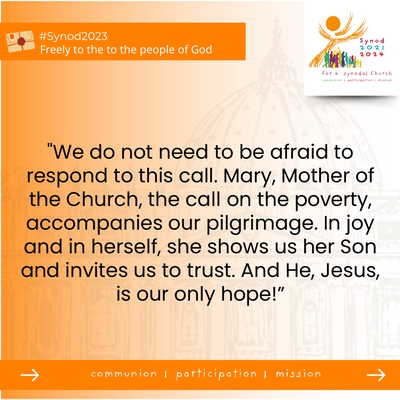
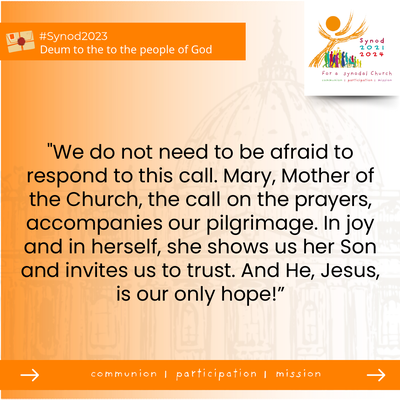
Freely: Freely -> Deum (55, 50)
poverty: poverty -> prayers (333, 200)
